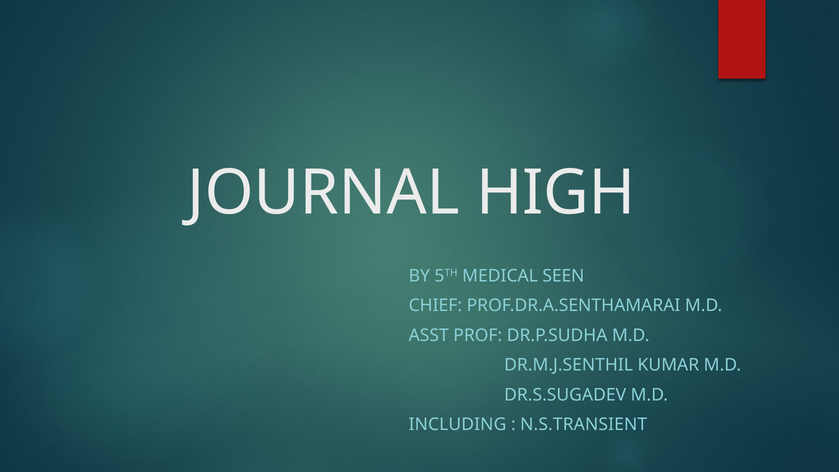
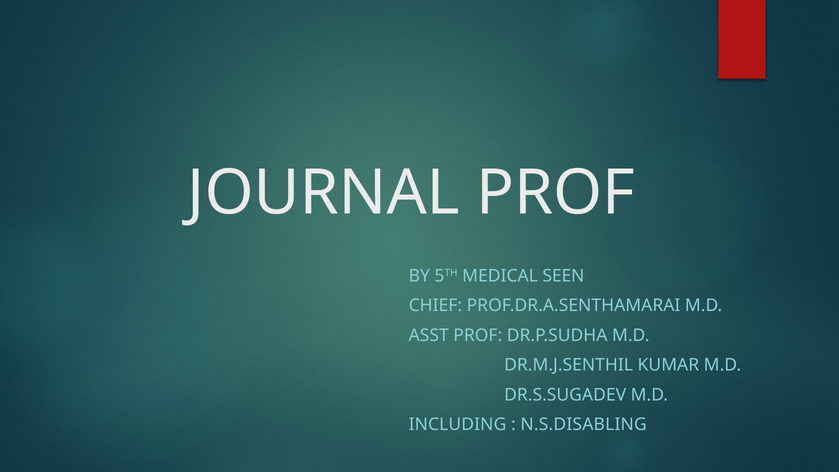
JOURNAL HIGH: HIGH -> PROF (556, 193)
N.S.TRANSIENT: N.S.TRANSIENT -> N.S.DISABLING (584, 424)
